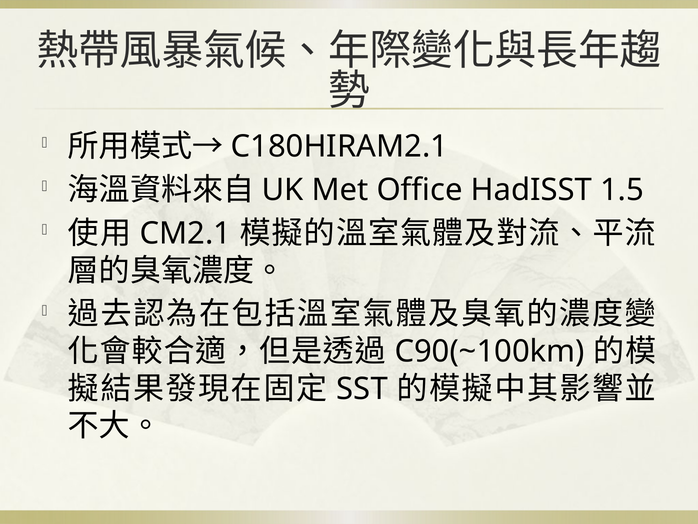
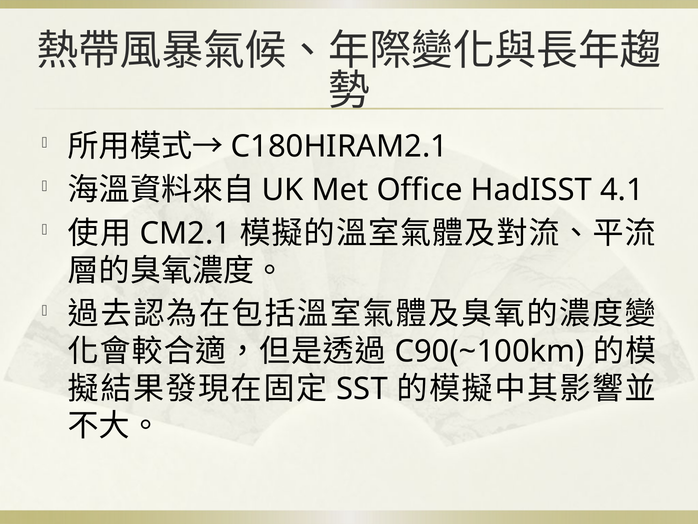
1.5: 1.5 -> 4.1 (622, 190)
